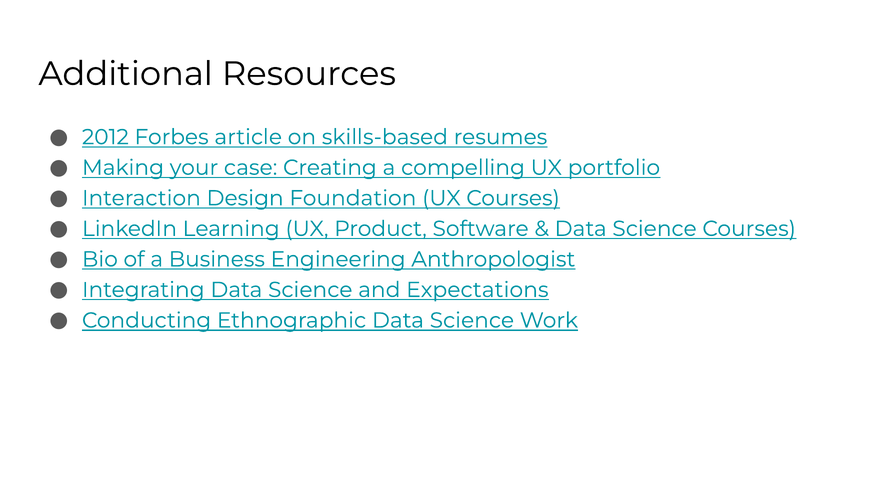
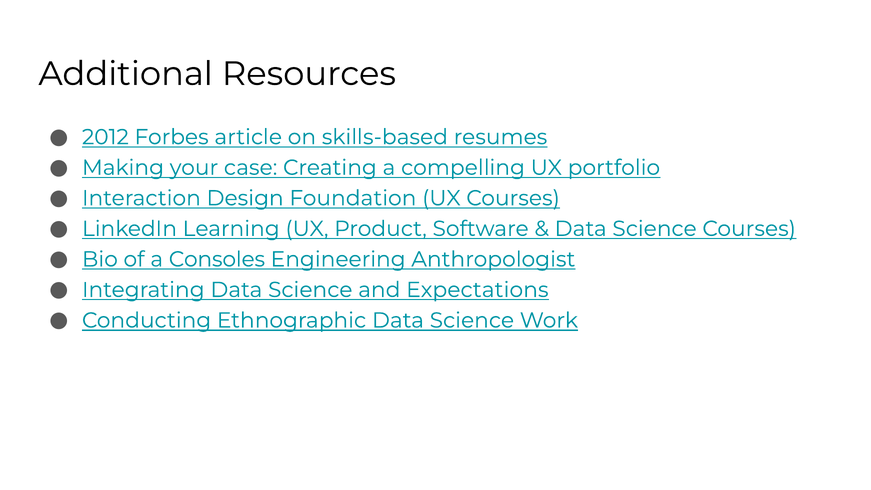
Business: Business -> Consoles (217, 259)
